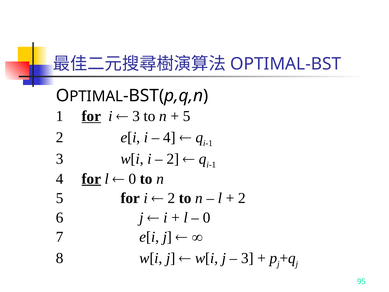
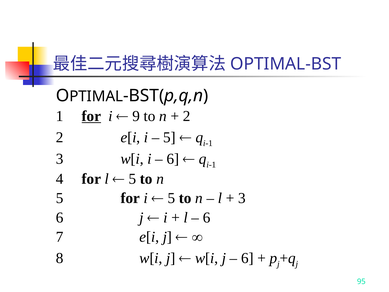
3: 3 -> 9 (136, 116)
5: 5 -> 2 (187, 116)
4: 4 -> 5 (169, 137)
2: 2 -> 6 (173, 159)
for underline: present -> none (91, 179)
0: 0 -> 5 (132, 179)
2: 2 -> 5 (171, 198)
2: 2 -> 3 (242, 198)
0: 0 -> 6 (207, 217)
3: 3 -> 6 (247, 258)
